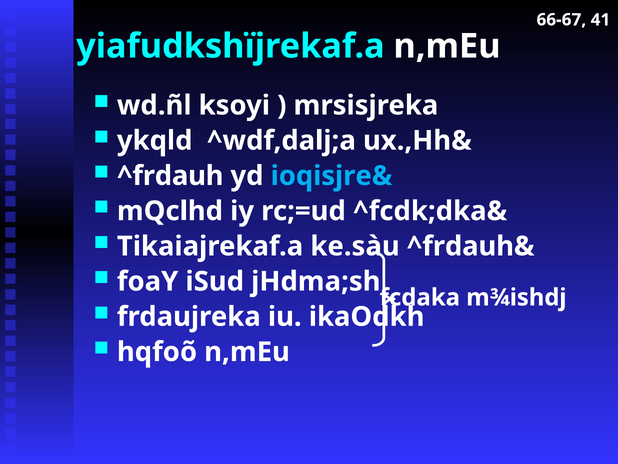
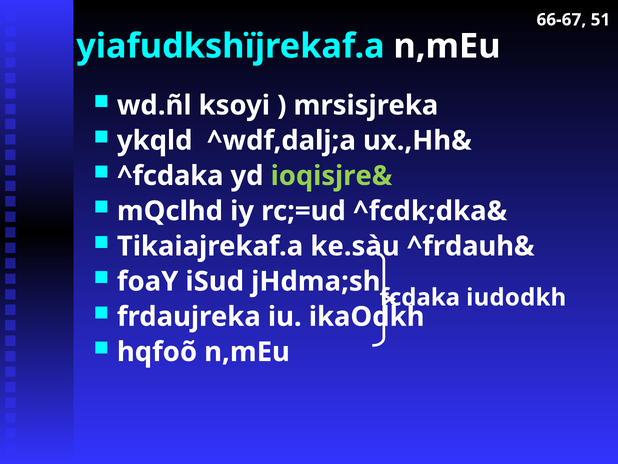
41: 41 -> 51 (601, 20)
^frdauh: ^frdauh -> ^fcdaka (170, 176)
ioqisjre& colour: light blue -> light green (331, 176)
m¾ishdj: m¾ishdj -> iudodkh (516, 297)
